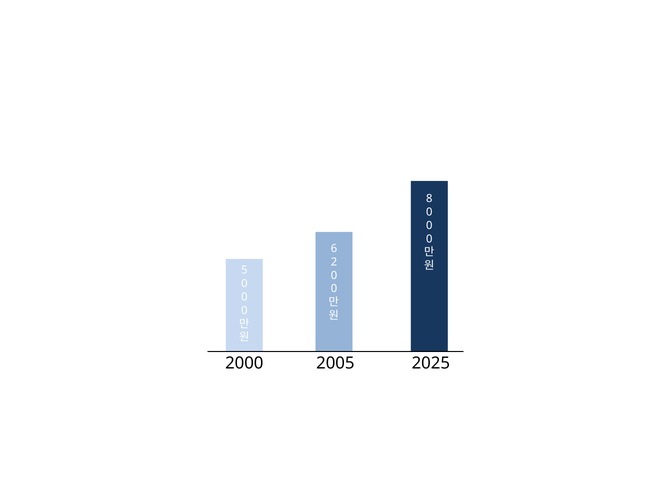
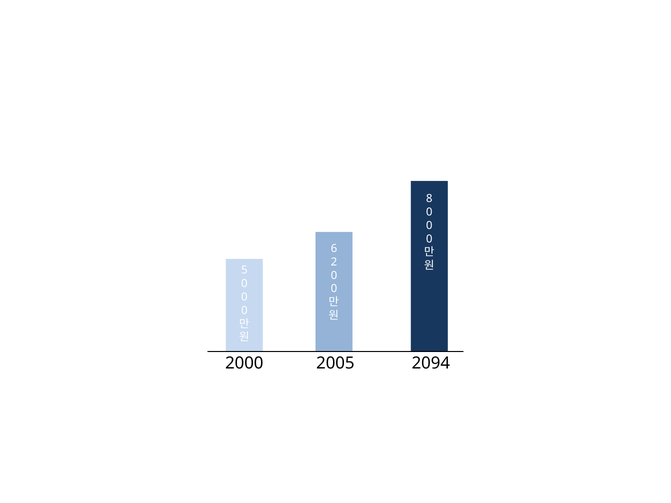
2025: 2025 -> 2094 (431, 363)
